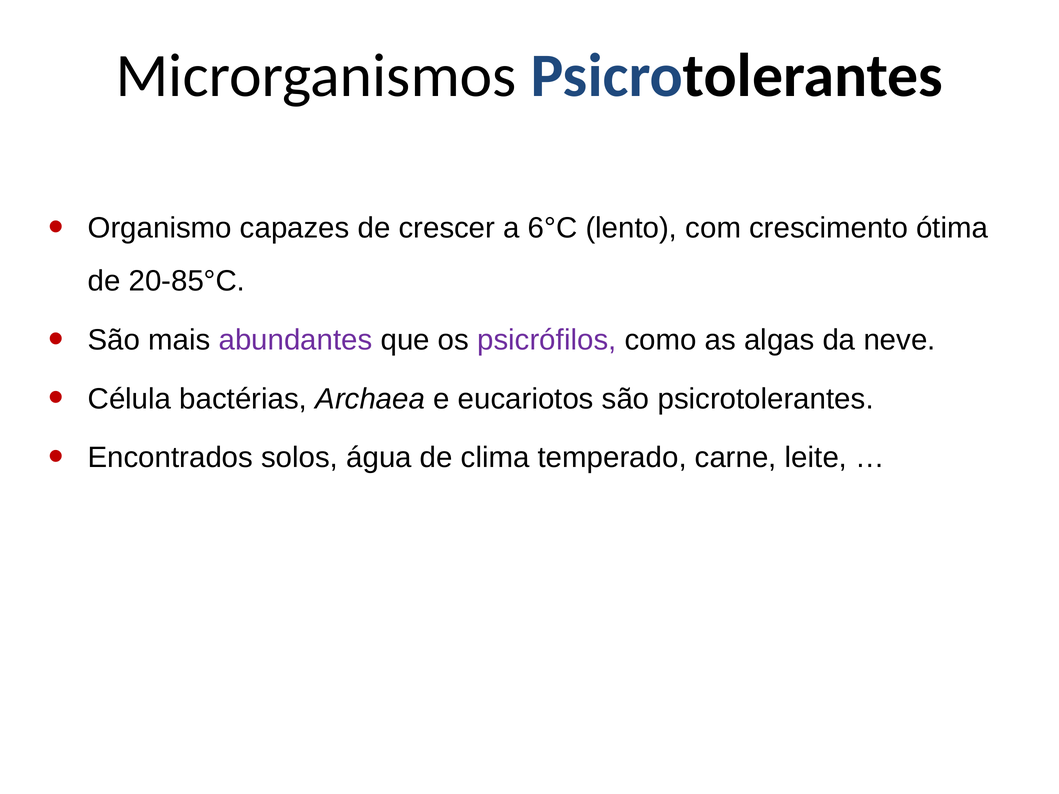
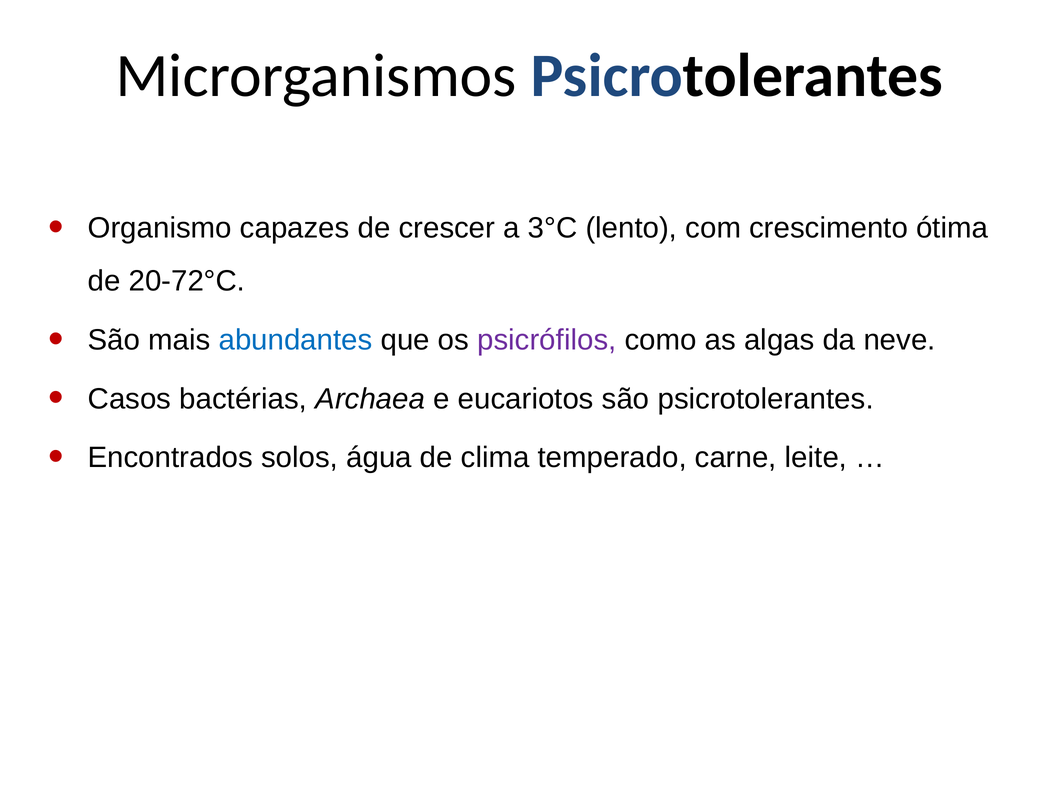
6°C: 6°C -> 3°C (553, 228)
20-85°C: 20-85°C -> 20-72°C (187, 281)
abundantes colour: purple -> blue (296, 340)
Célula: Célula -> Casos (129, 399)
